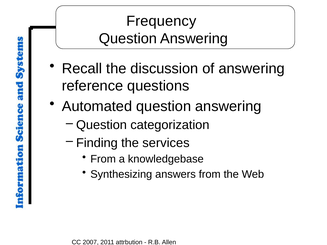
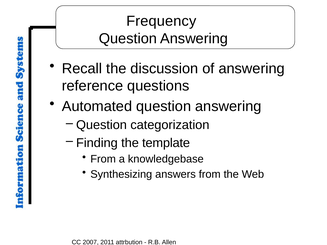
services: services -> template (166, 143)
